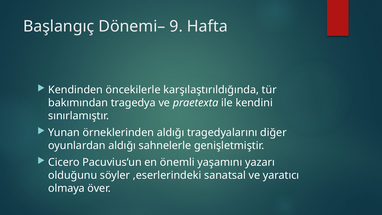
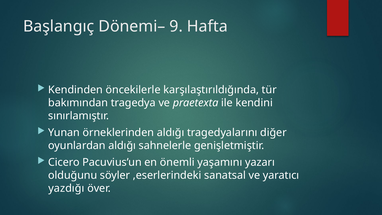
olmaya: olmaya -> yazdığı (66, 188)
